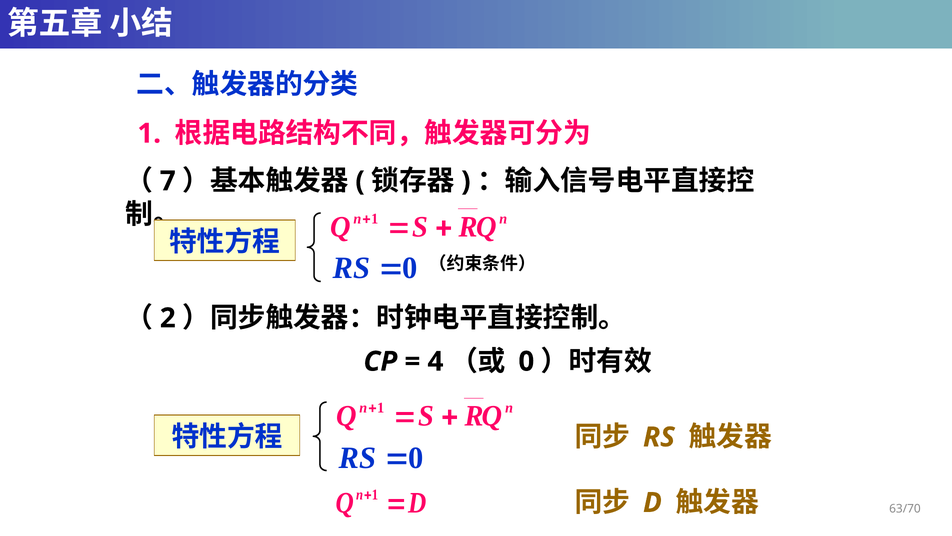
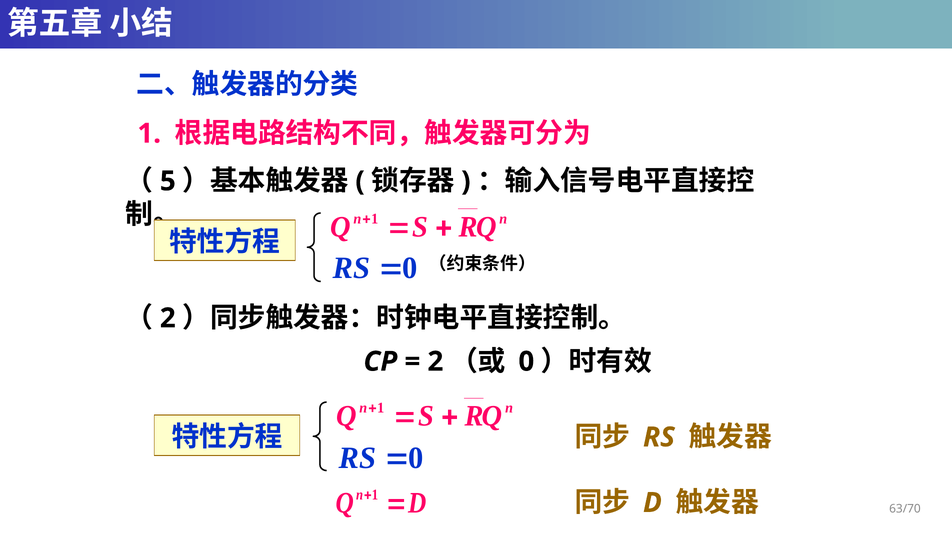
7: 7 -> 5 (168, 181)
4: 4 -> 2 (435, 361)
